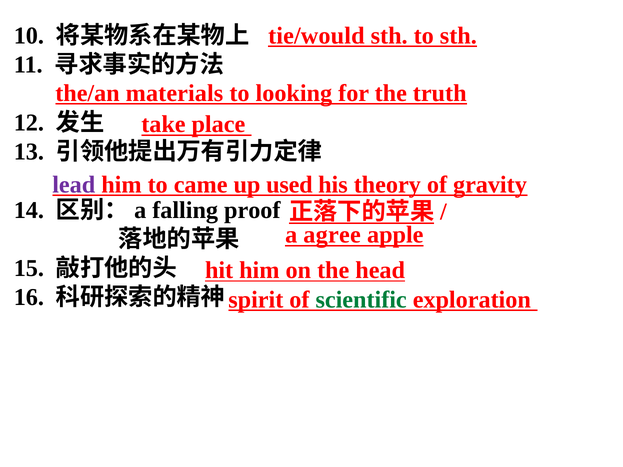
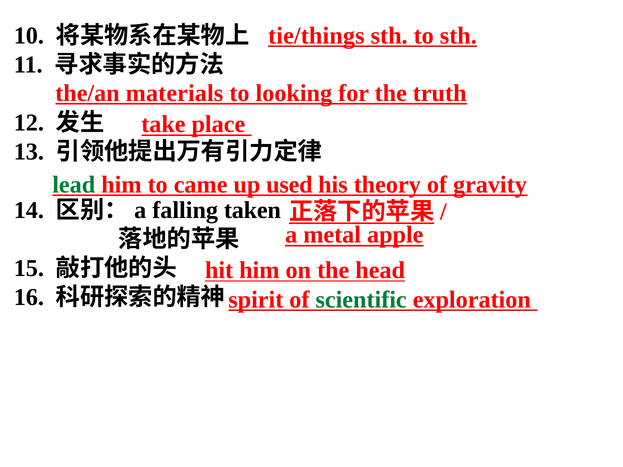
tie/would: tie/would -> tie/things (316, 36)
lead colour: purple -> green (74, 185)
proof: proof -> taken (252, 210)
agree: agree -> metal (332, 235)
